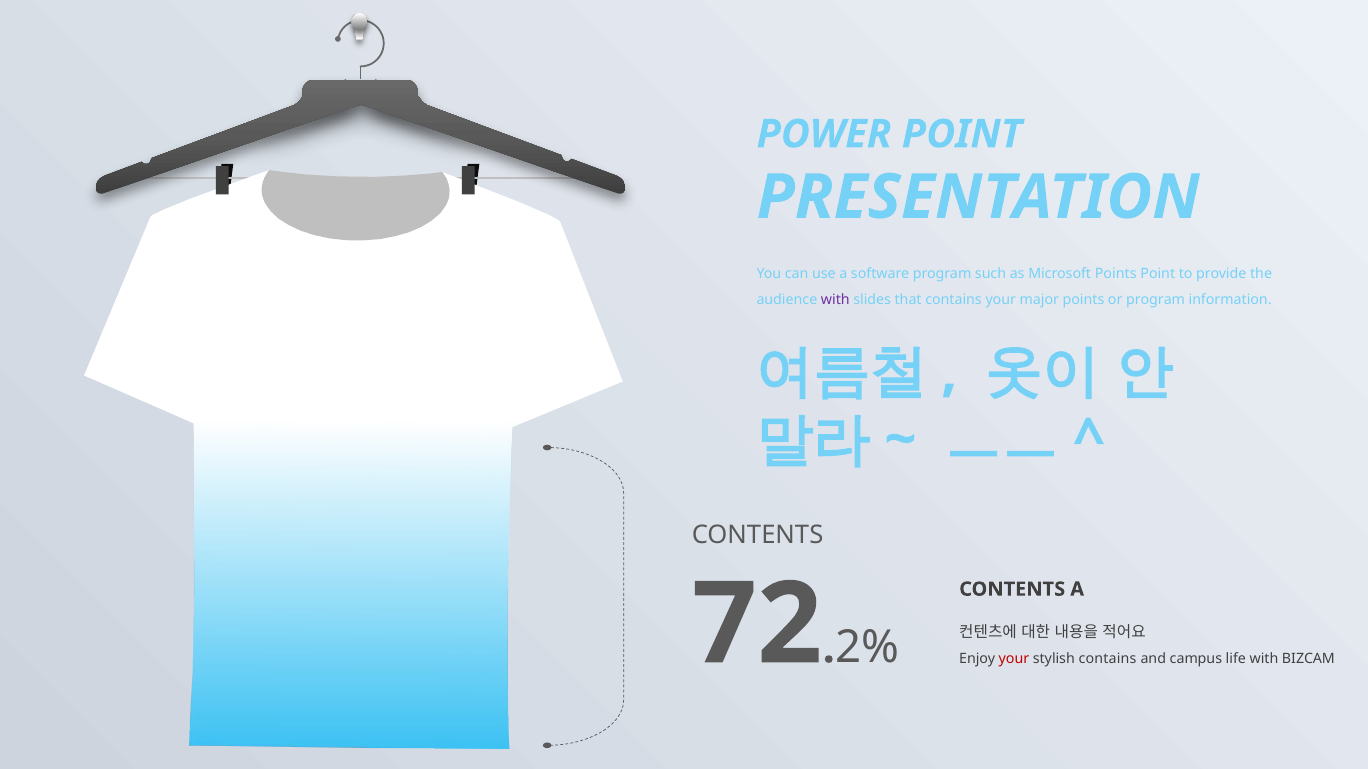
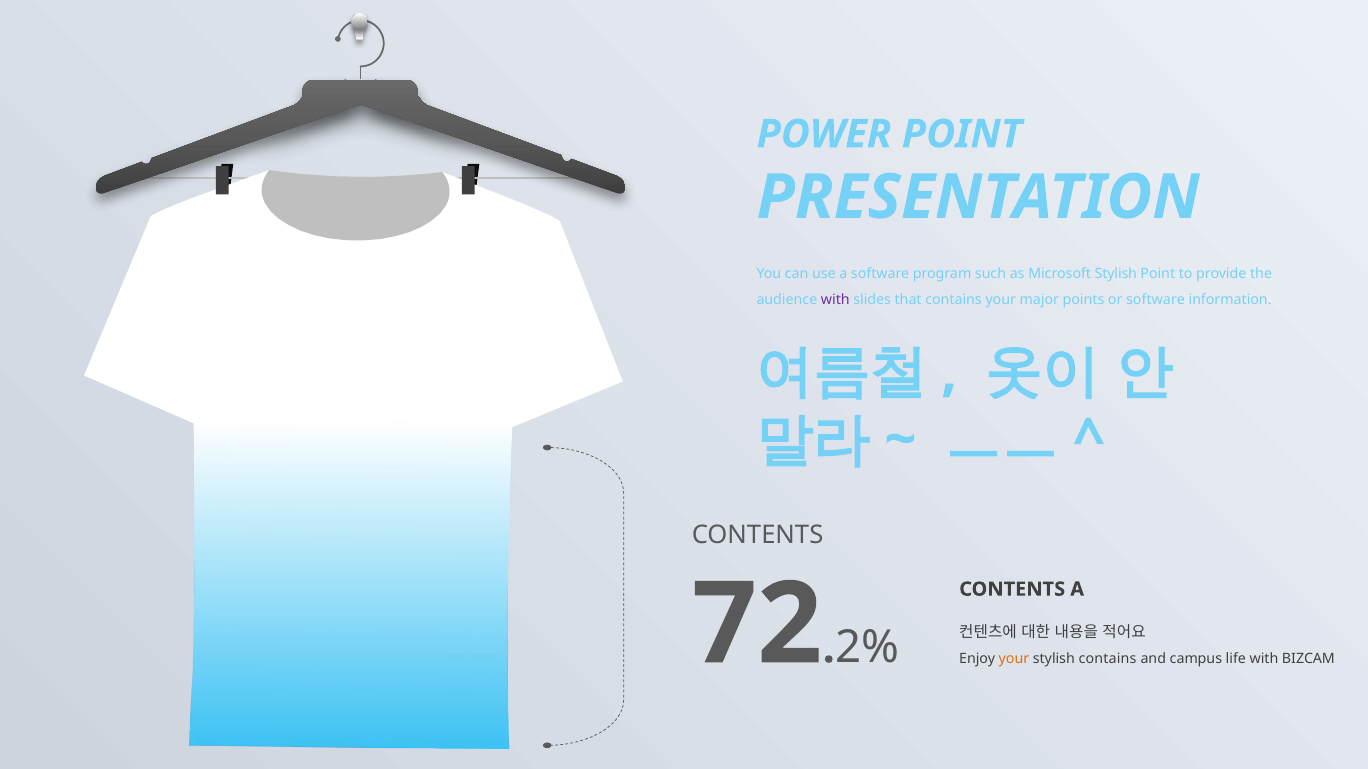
Microsoft Points: Points -> Stylish (1116, 274)
or program: program -> software (1156, 300)
your colour: red -> orange (1014, 659)
